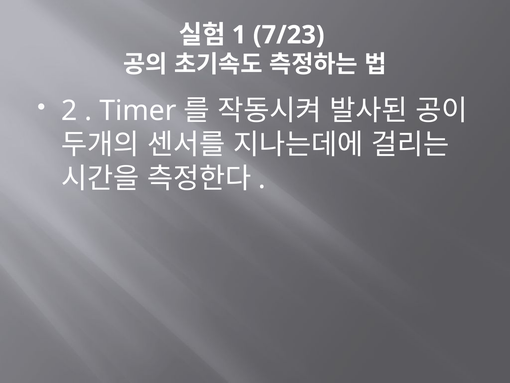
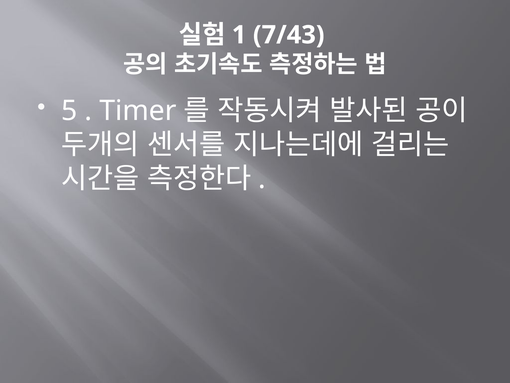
7/23: 7/23 -> 7/43 (289, 35)
2: 2 -> 5 (69, 111)
